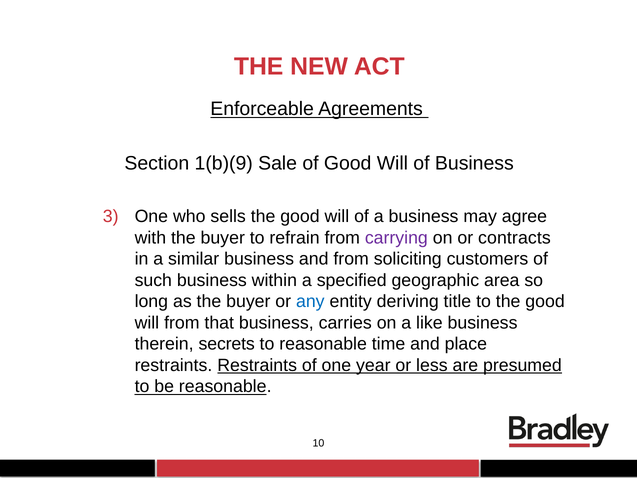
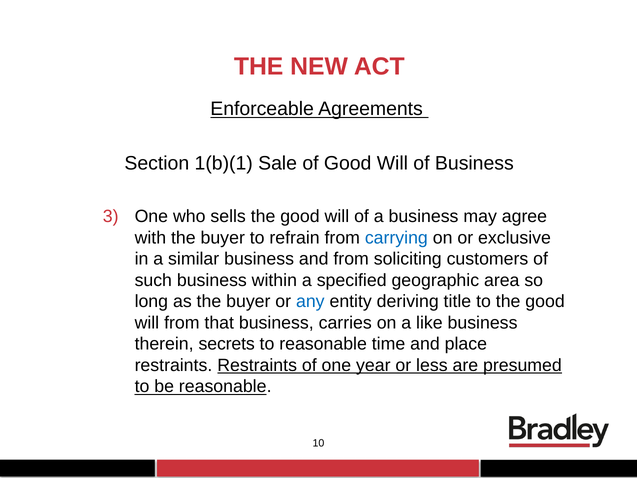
1(b)(9: 1(b)(9 -> 1(b)(1 (224, 163)
carrying colour: purple -> blue (396, 238)
contracts: contracts -> exclusive (515, 238)
